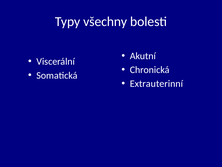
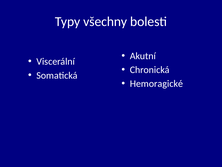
Extrauterinní: Extrauterinní -> Hemoragické (156, 83)
